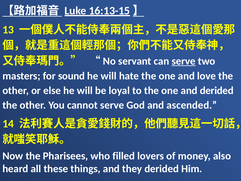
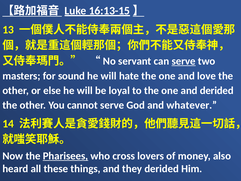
ascended: ascended -> whatever (192, 105)
Pharisees underline: none -> present (66, 156)
filled: filled -> cross (124, 156)
